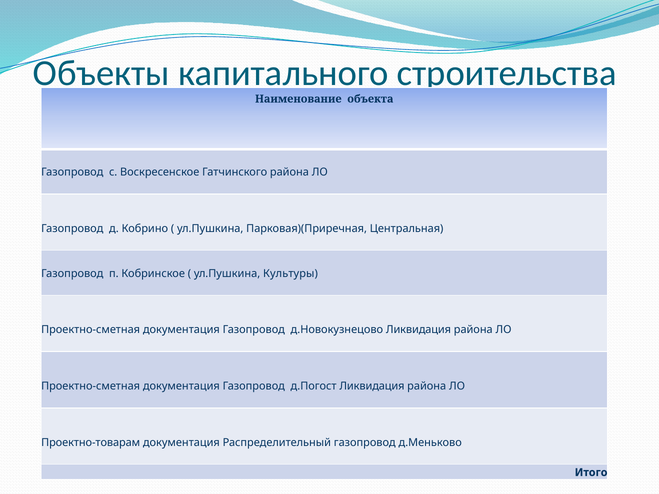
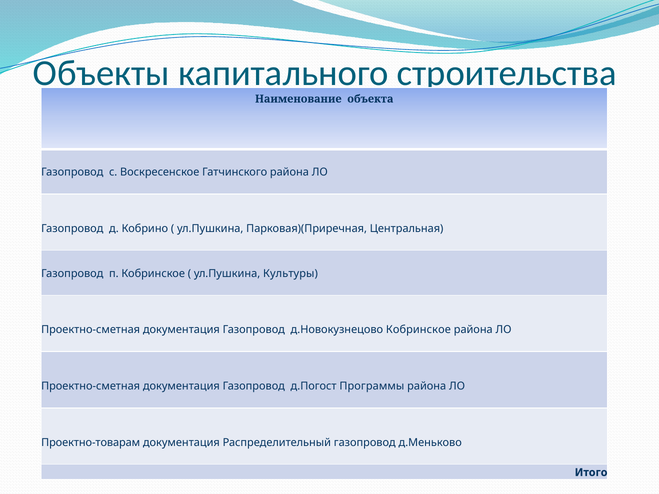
д.Новокузнецово Ликвидация: Ликвидация -> Кобринское (418, 330)
д.Погост Ликвидация: Ликвидация -> Программы (372, 386)
